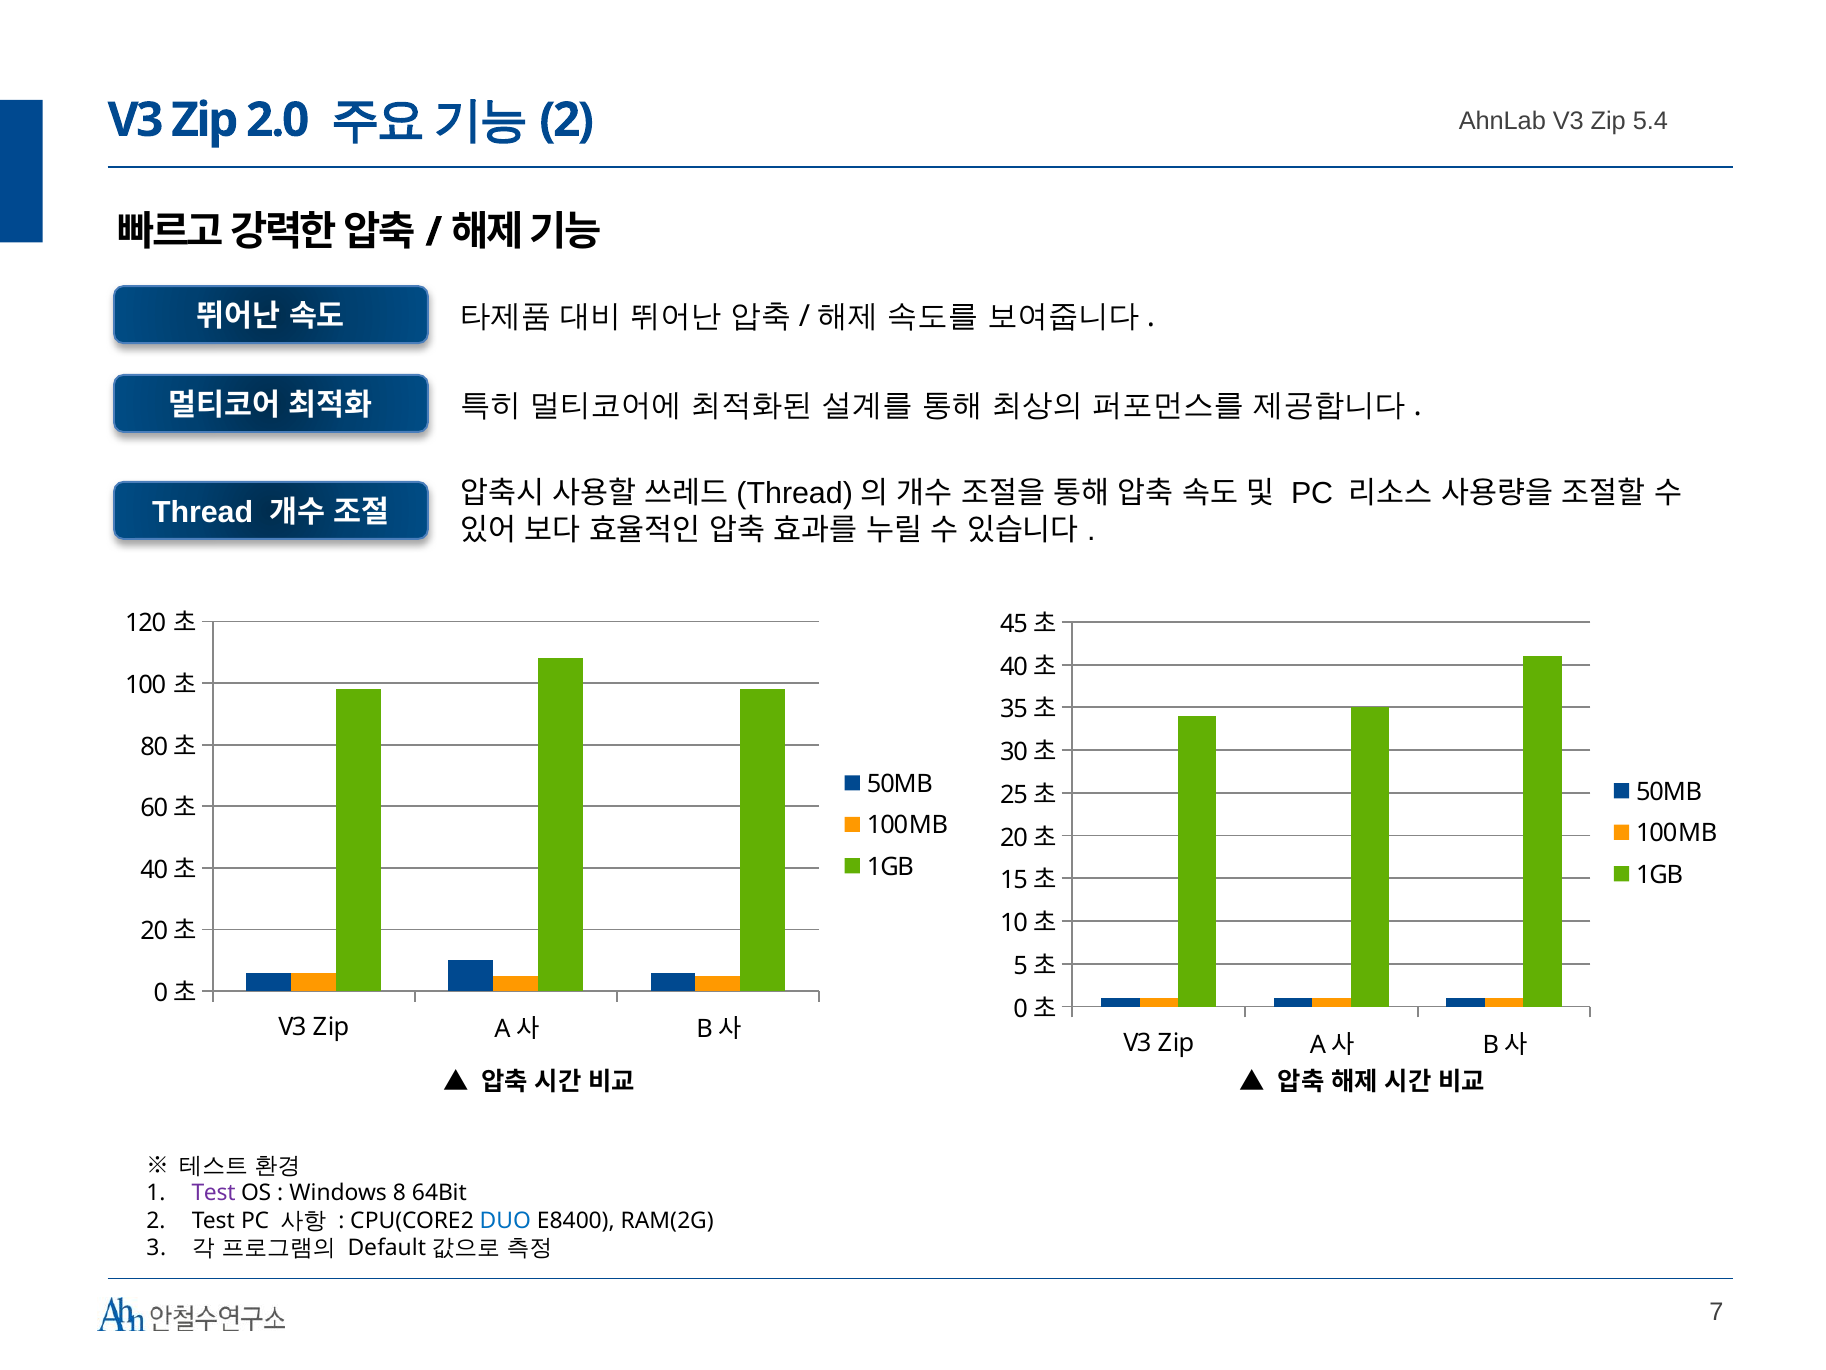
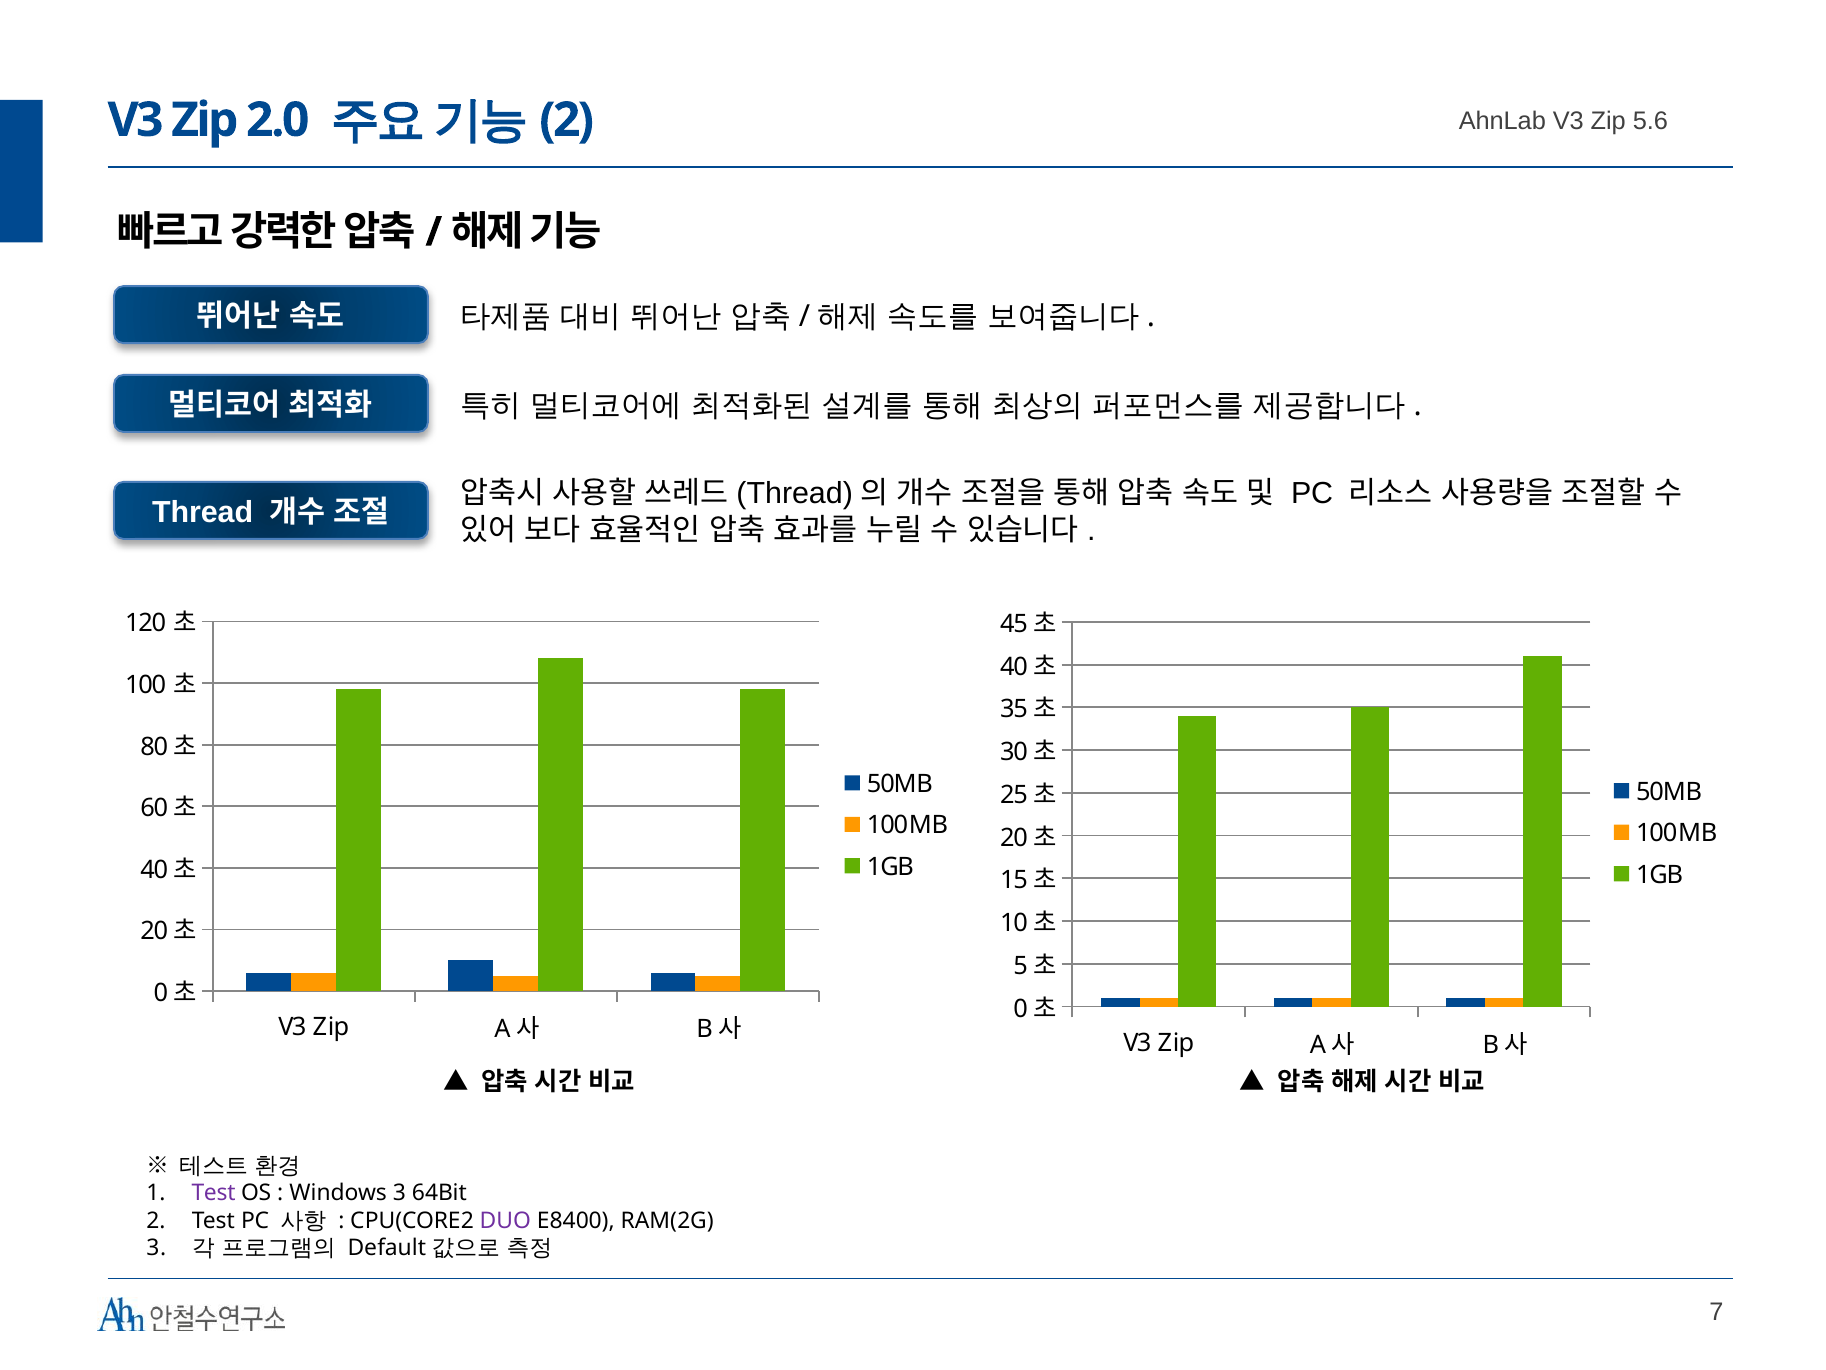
5.4: 5.4 -> 5.6 (1650, 121)
Windows 8: 8 -> 3 (399, 1193)
DUO colour: blue -> purple (505, 1220)
